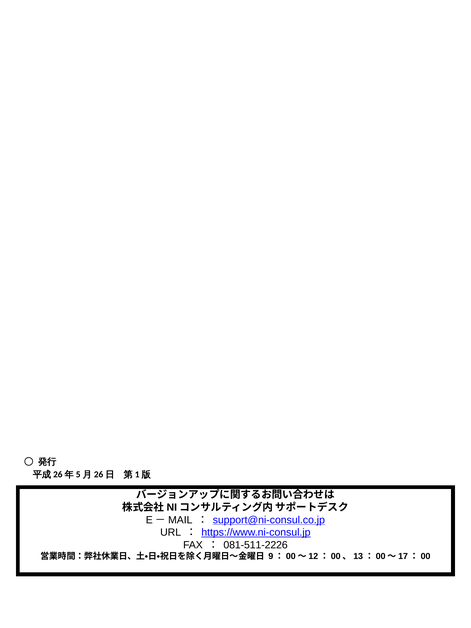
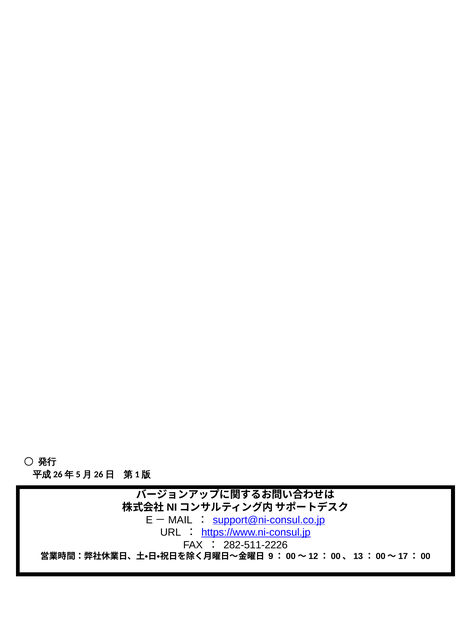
081-511-2226: 081-511-2226 -> 282-511-2226 (256, 545)
